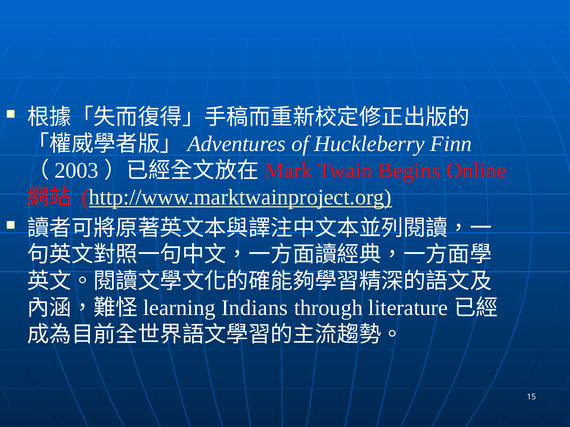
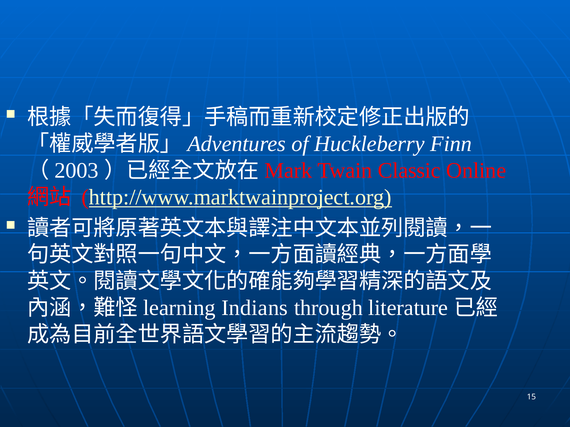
Begins: Begins -> Classic (409, 171)
